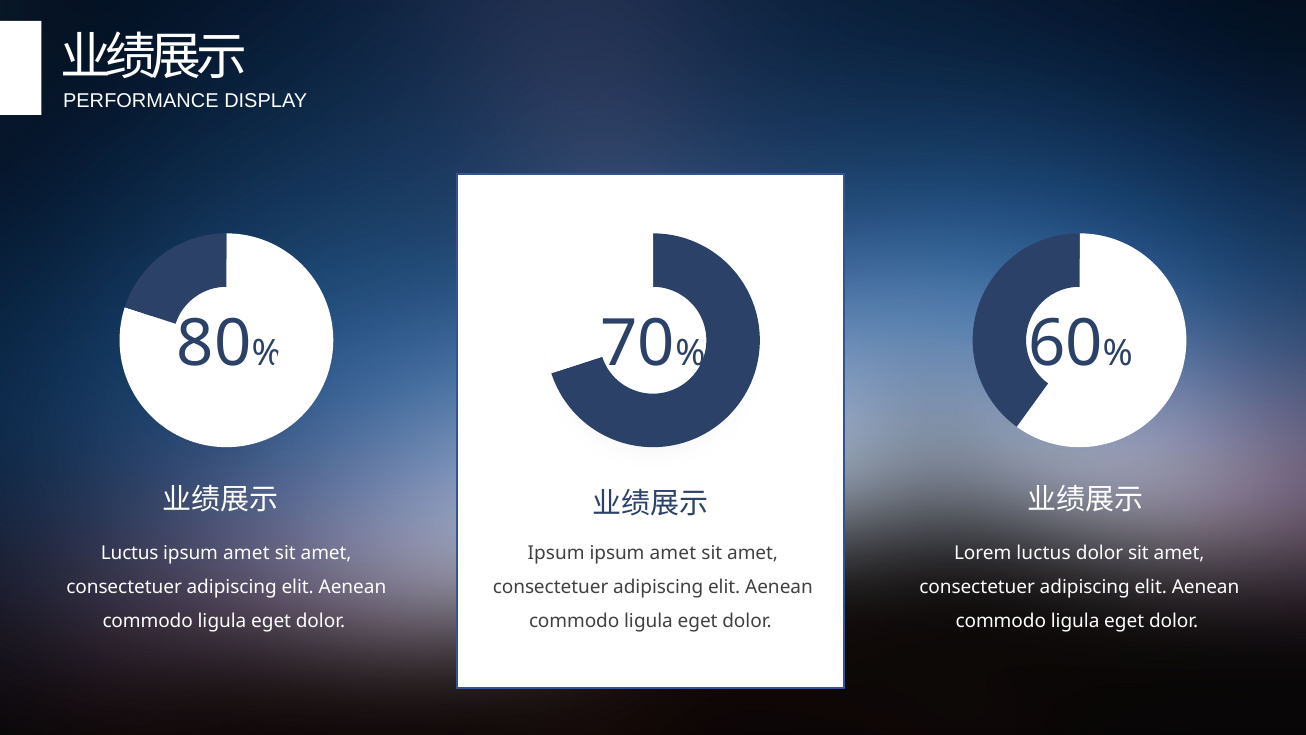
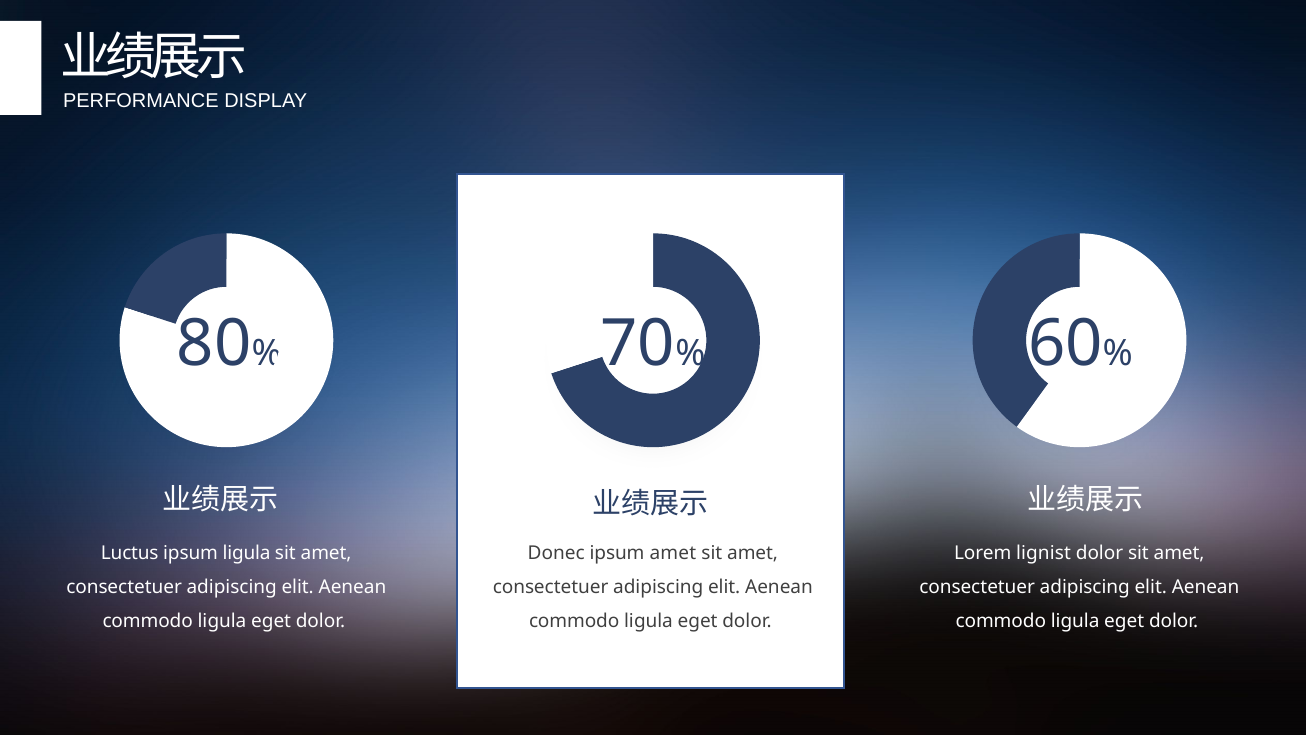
amet: amet -> ligula (247, 552)
Ipsum: Ipsum -> Donec (556, 552)
Lorem luctus: luctus -> lignist (1044, 552)
